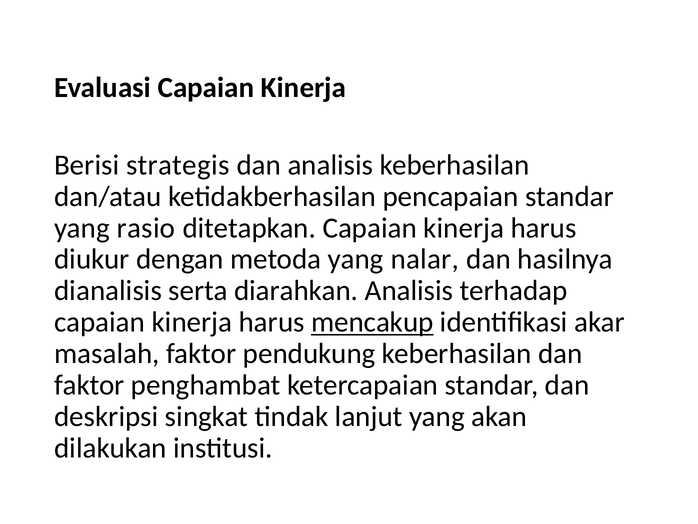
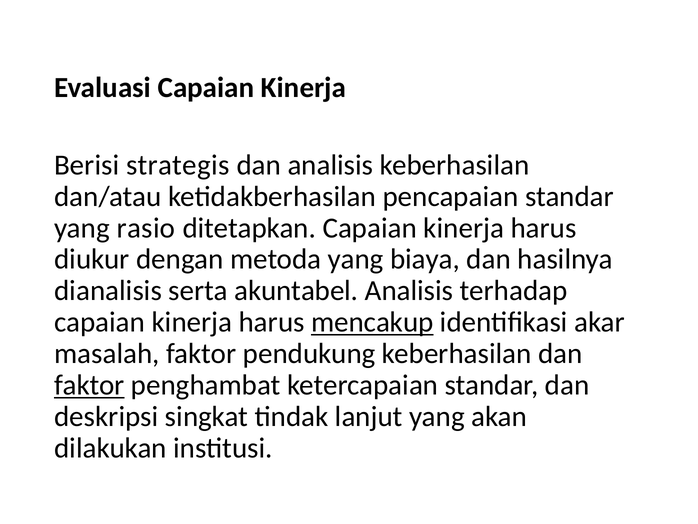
nalar: nalar -> biaya (425, 259)
diarahkan: diarahkan -> akuntabel (296, 291)
faktor underline: none -> present (89, 385)
